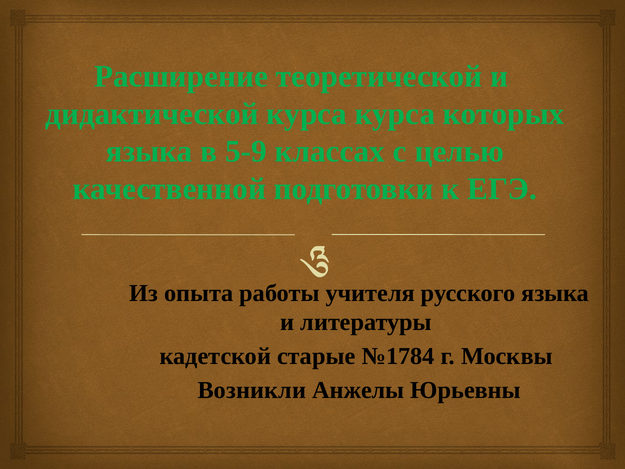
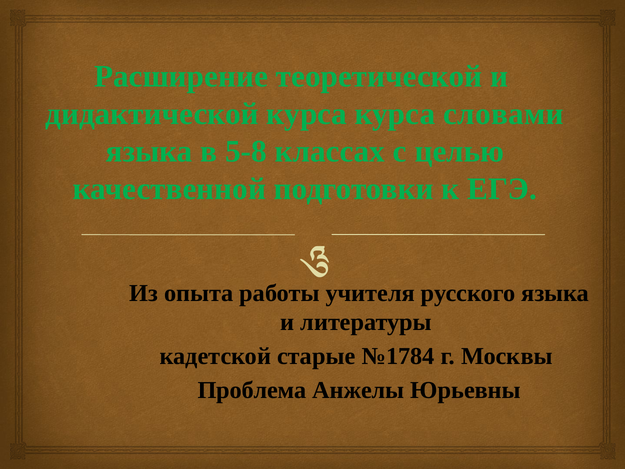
которых: которых -> словами (504, 114)
5-9: 5-9 -> 5-8 (246, 151)
Возникли: Возникли -> Проблема (252, 390)
